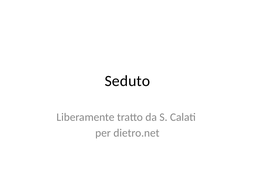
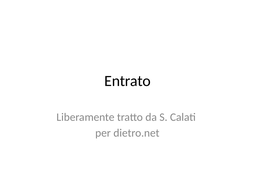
Seduto: Seduto -> Entrato (128, 81)
